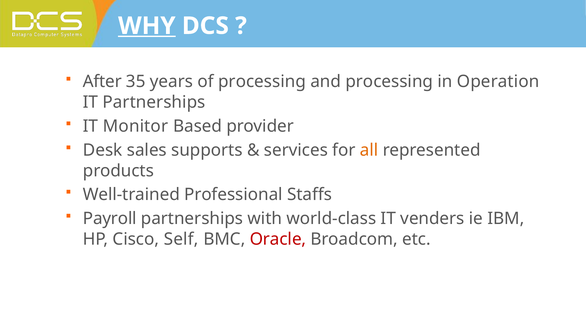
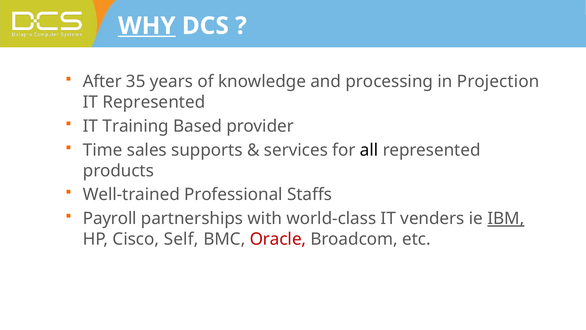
of processing: processing -> knowledge (262, 82)
Operation: Operation -> Projection (498, 82)
IT Partnerships: Partnerships -> Represented (154, 102)
Monitor: Monitor -> Training (136, 126)
Desk: Desk -> Time (103, 150)
all colour: orange -> black (369, 150)
IBM underline: none -> present (506, 218)
